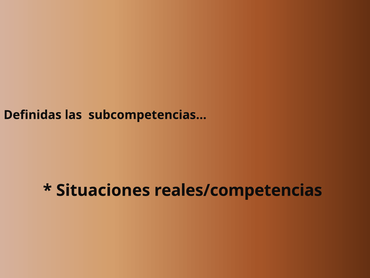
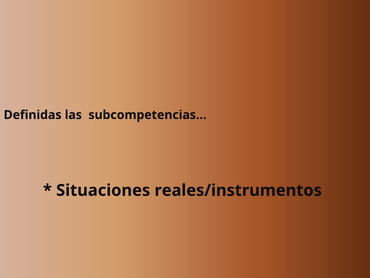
reales/competencias: reales/competencias -> reales/instrumentos (238, 190)
